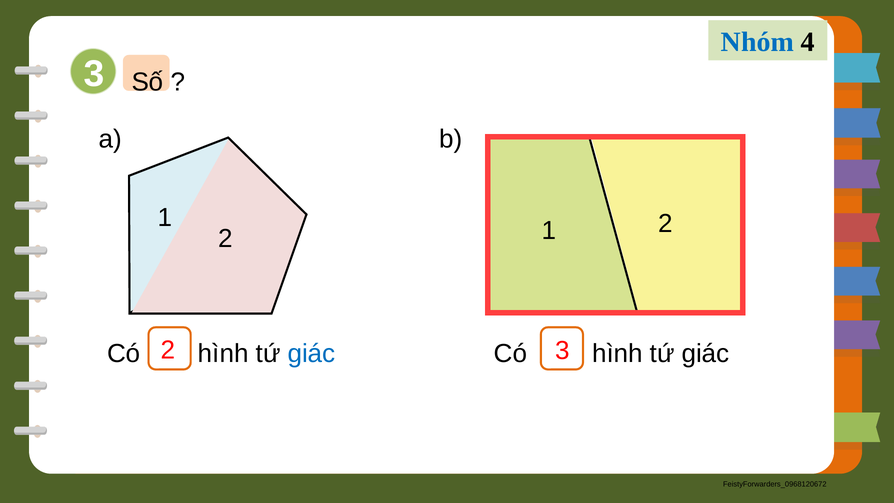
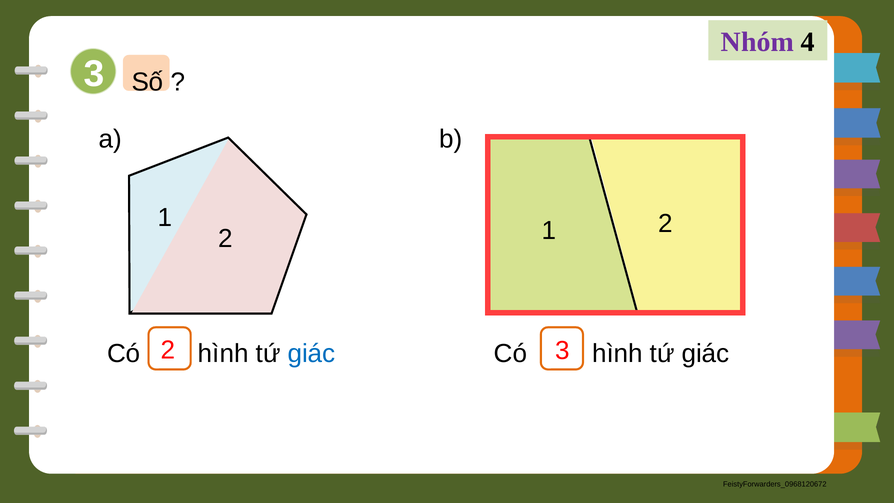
Nhóm colour: blue -> purple (757, 42)
